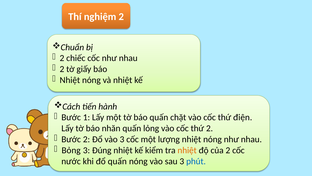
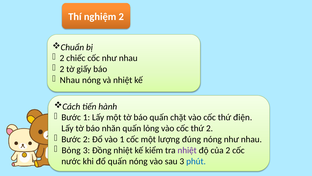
Nhiệt: Nhiệt -> Nhau (70, 80)
vào 3: 3 -> 1 (122, 139)
lượng nhiệt: nhiệt -> đúng (191, 139)
Đúng: Đúng -> Đồng (102, 150)
nhiệt colour: orange -> purple (187, 150)
